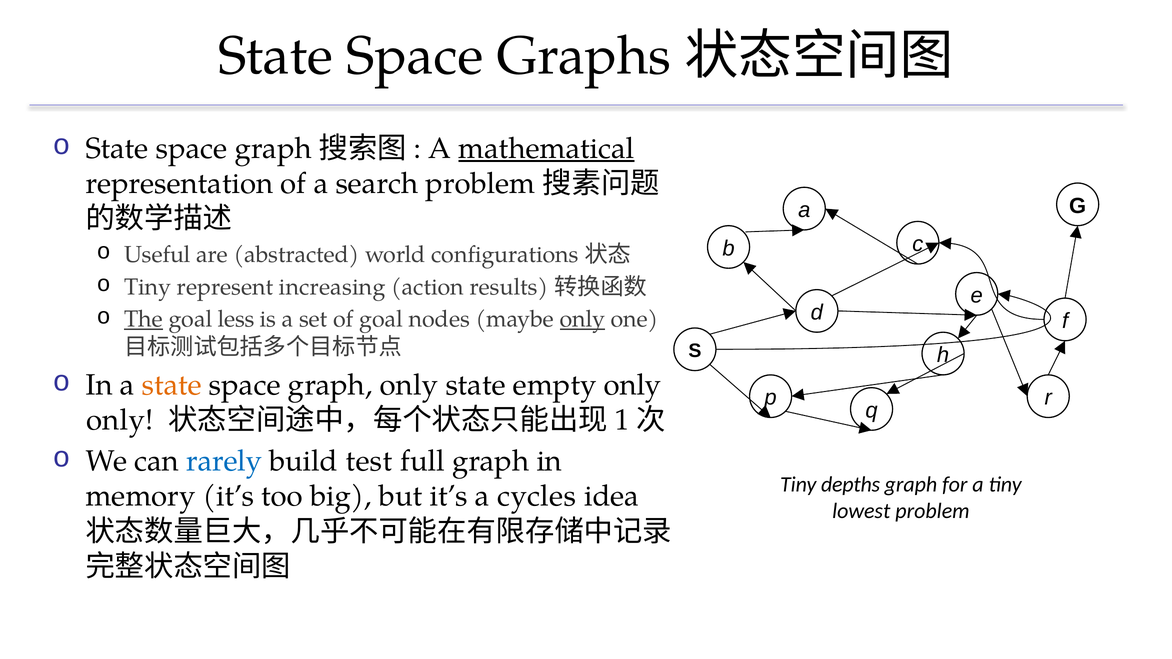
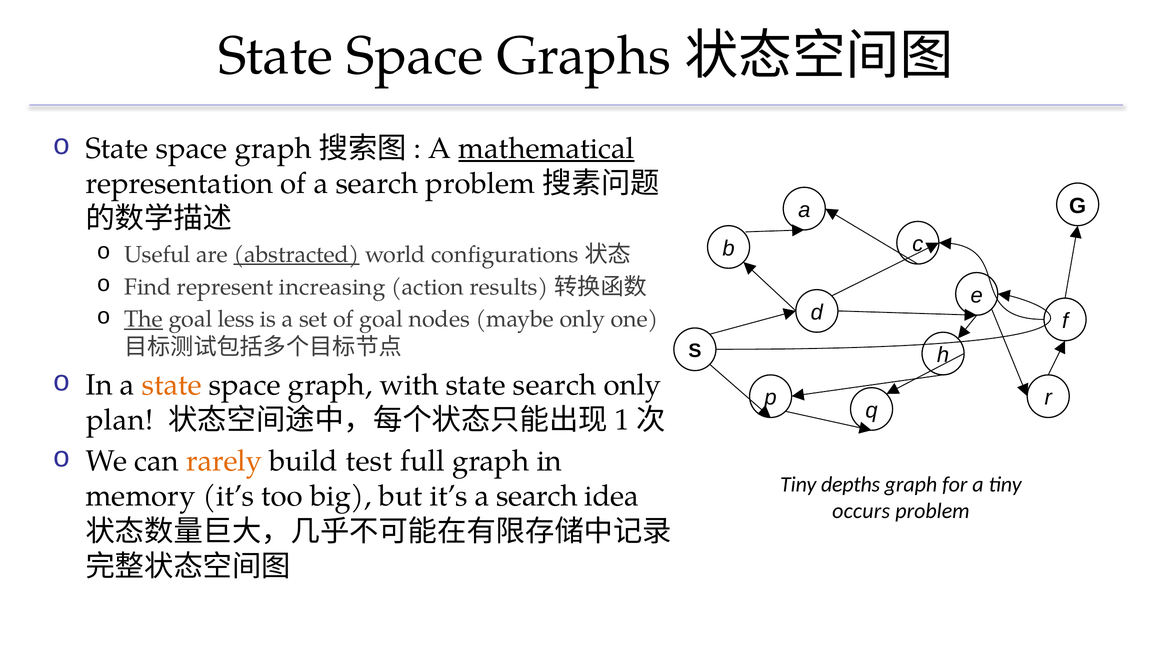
abstracted underline: none -> present (297, 255)
Tiny: Tiny -> Find (148, 287)
only underline: present -> none (582, 319)
graph only: only -> with (409, 385)
state empty: empty -> search (555, 385)
only: only -> plan (120, 420)
rarely colour: blue -> orange (224, 461)
it’s a cycles: cycles -> search (537, 496)
lowest: lowest -> occurs (861, 511)
